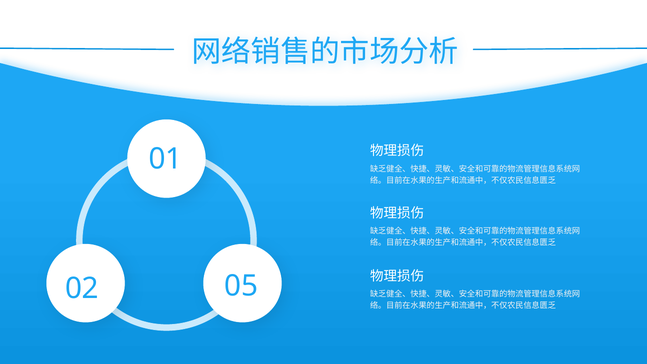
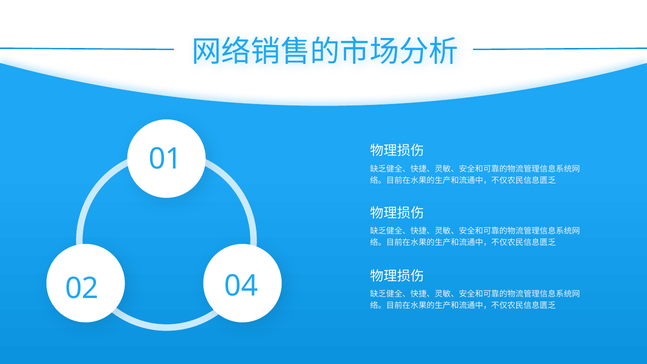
05: 05 -> 04 (241, 286)
